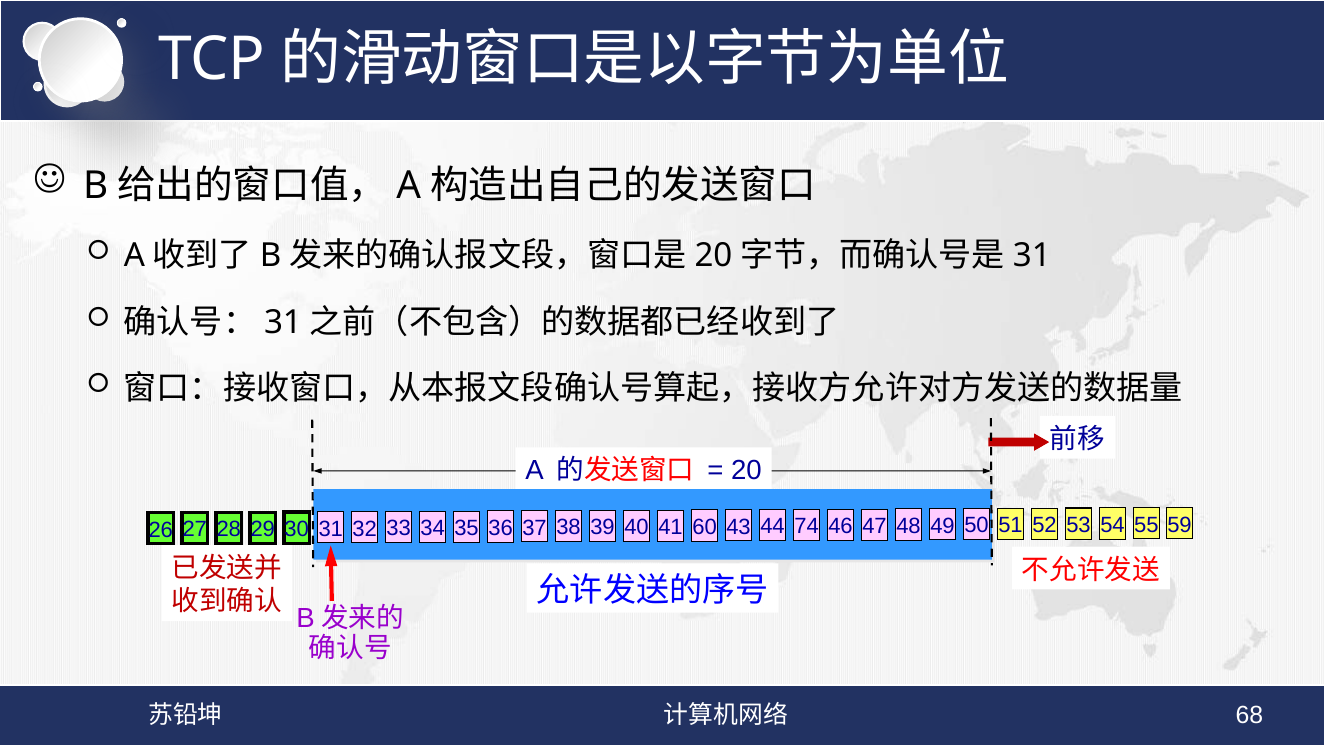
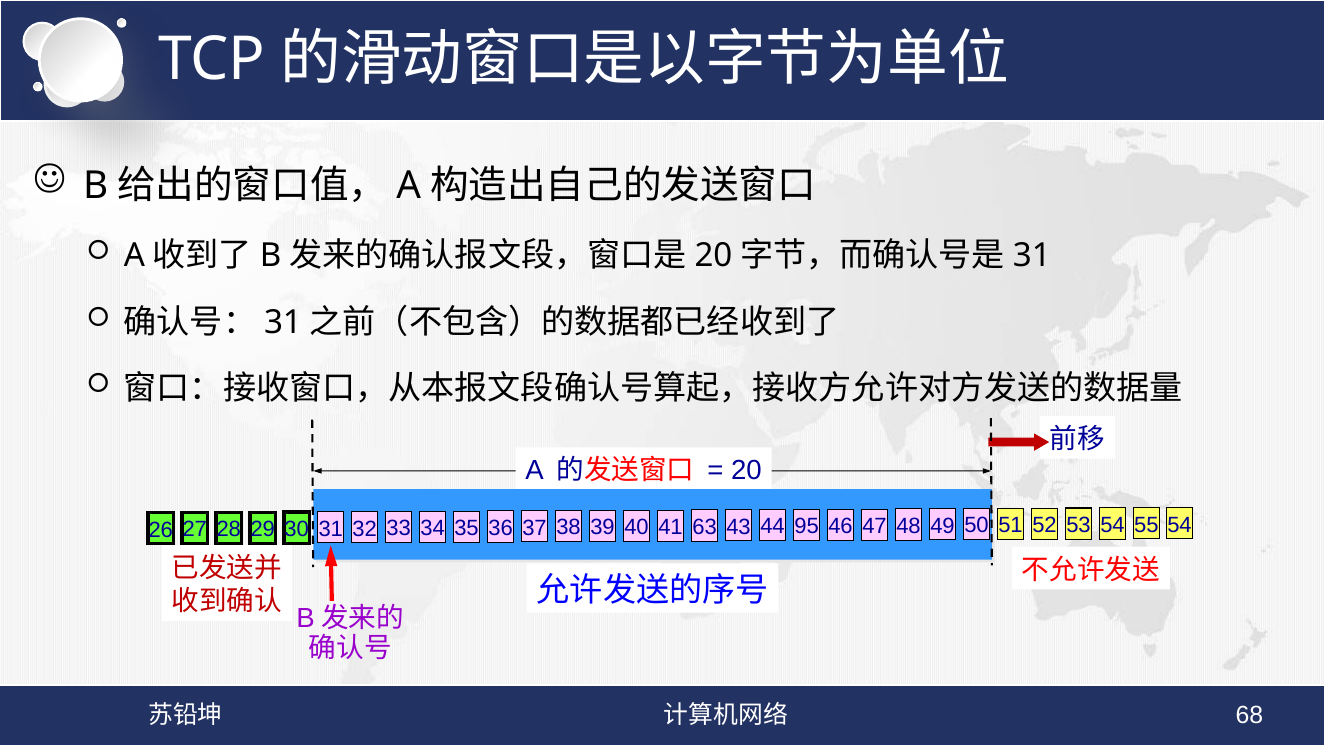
60: 60 -> 63 (705, 527)
74: 74 -> 95 (807, 526)
55 59: 59 -> 54 (1180, 525)
